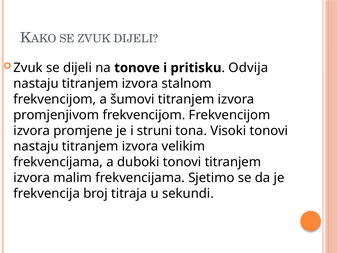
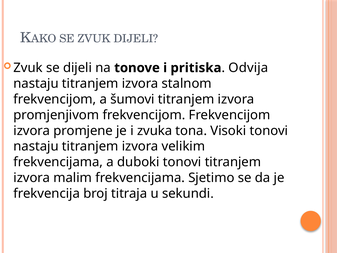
pritisku: pritisku -> pritiska (196, 68)
struni: struni -> zvuka (155, 131)
